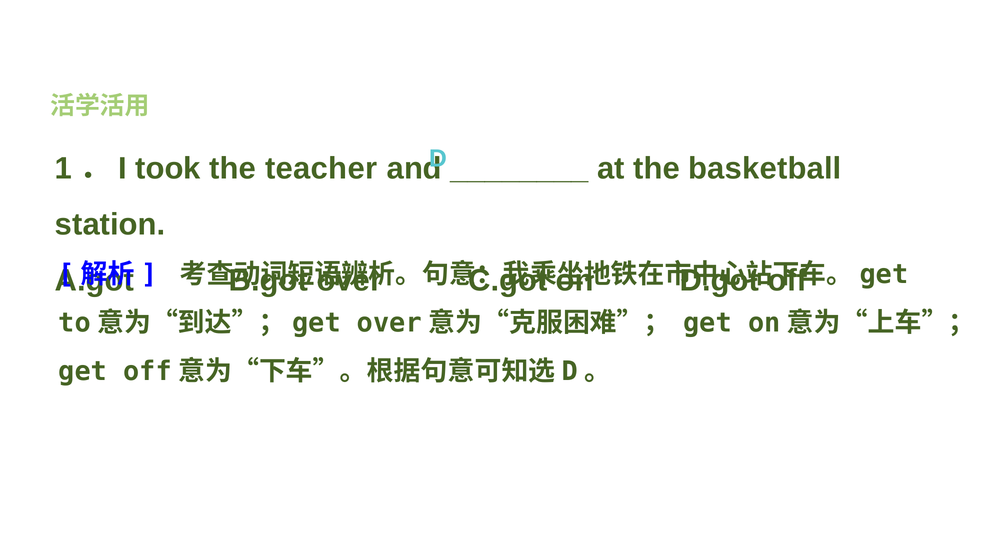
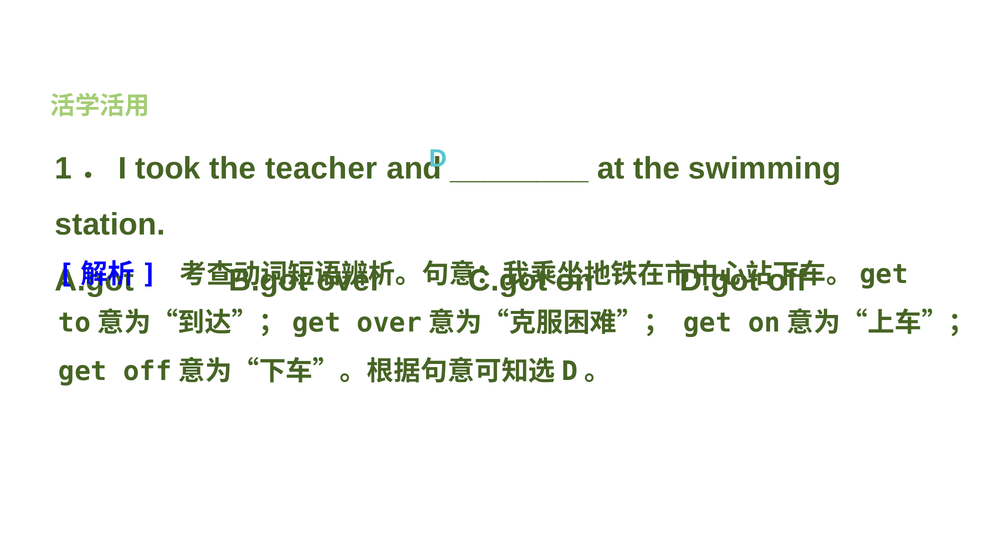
basketball: basketball -> swimming (765, 169)
